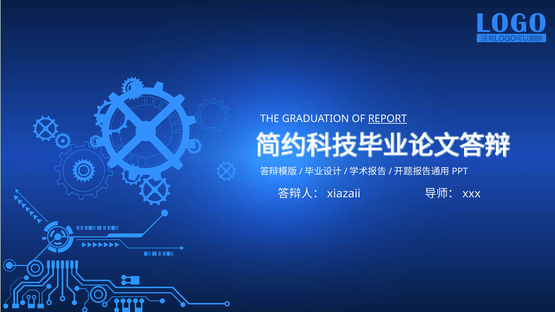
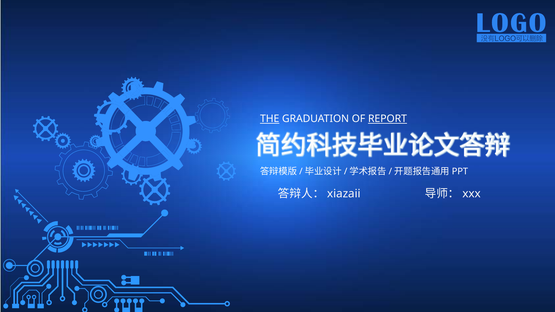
THE underline: none -> present (270, 119)
